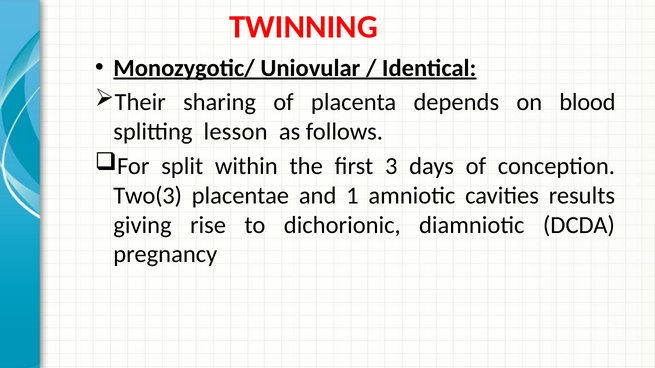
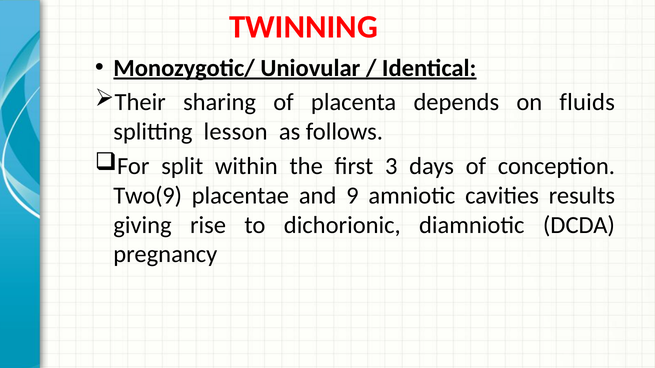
blood: blood -> fluids (587, 102)
Two(3: Two(3 -> Two(9 (148, 196)
1: 1 -> 9 (352, 196)
